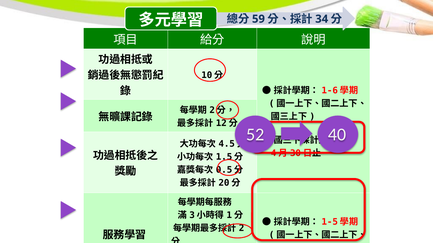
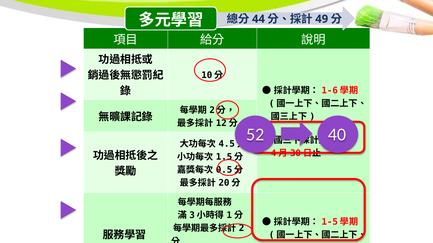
59: 59 -> 44 (258, 19)
34: 34 -> 49 (322, 19)
